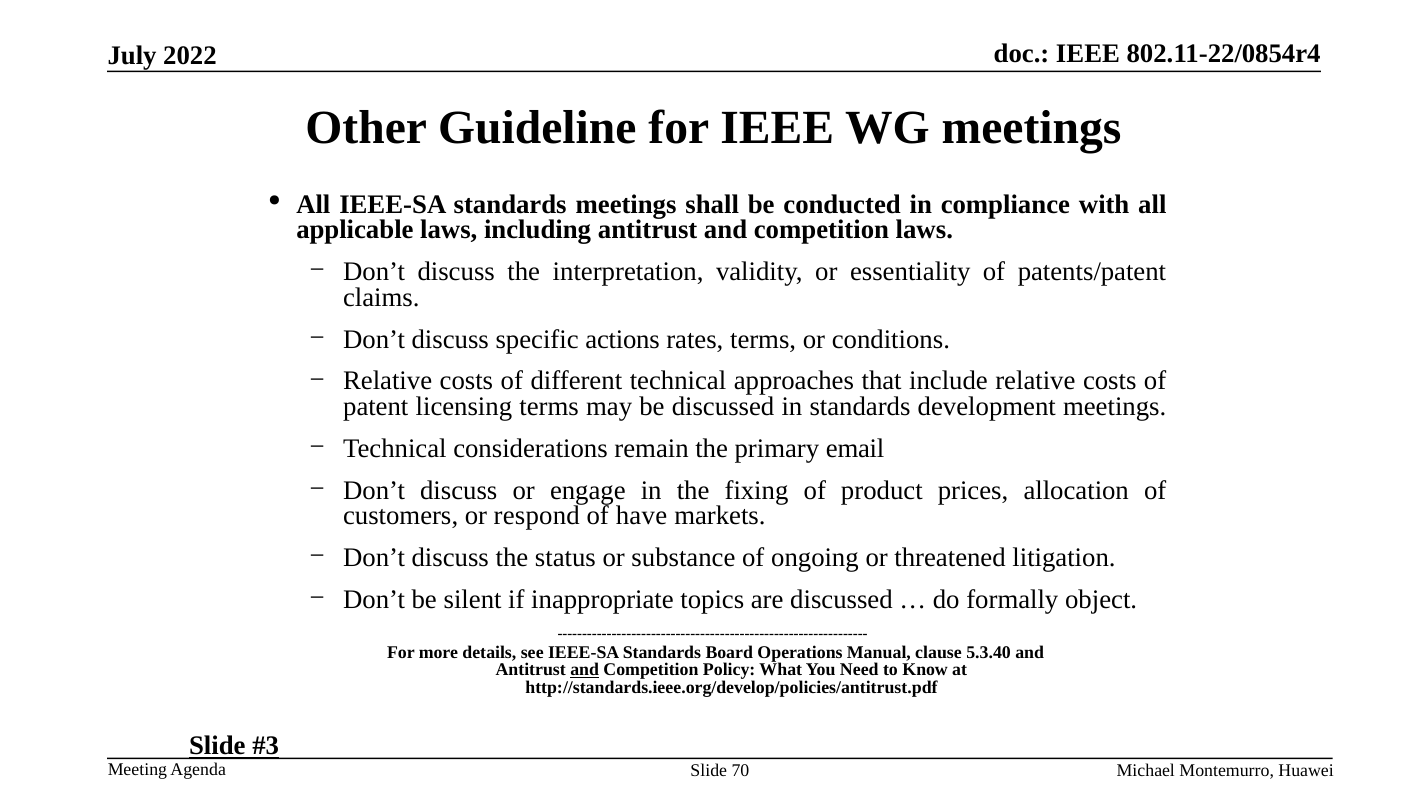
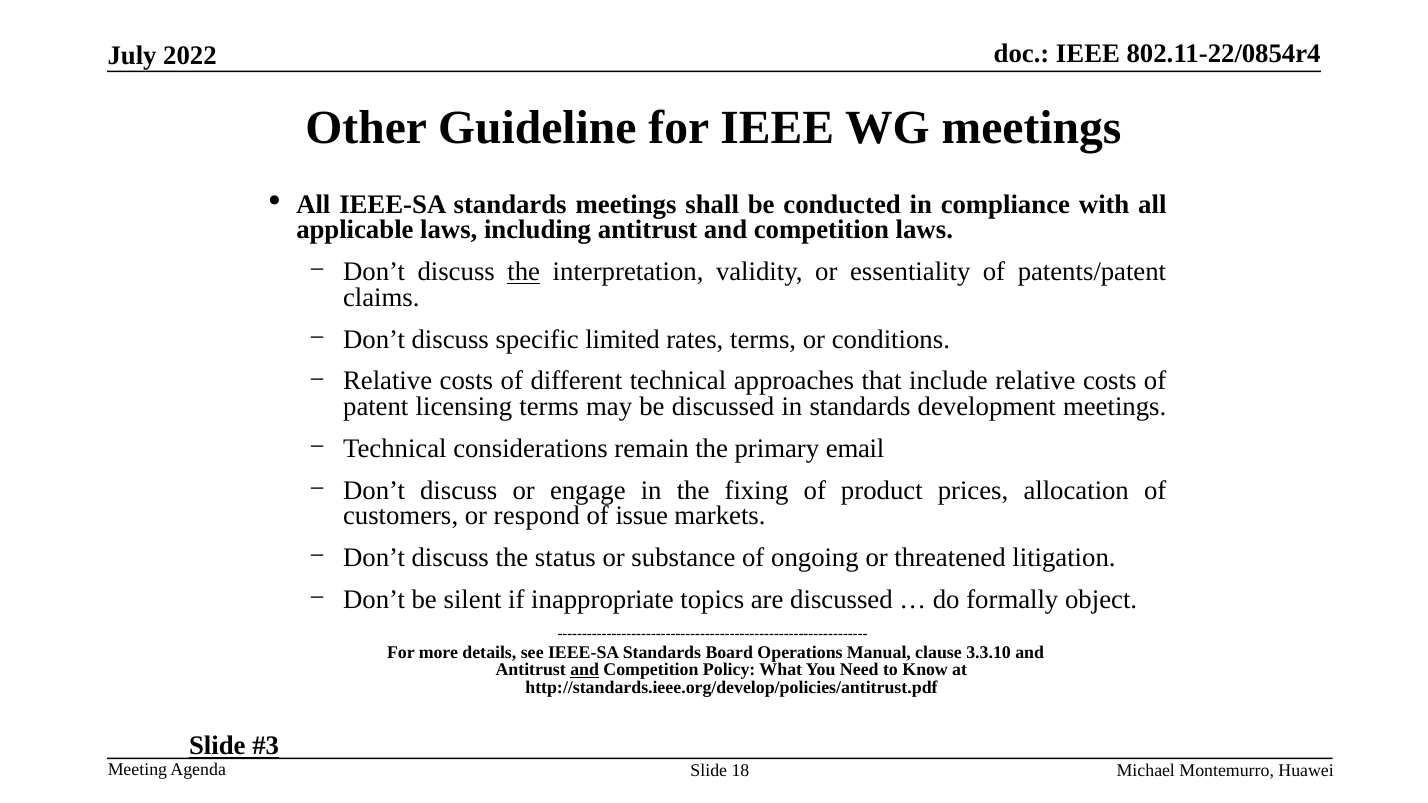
the underline: none -> present (524, 272)
actions: actions -> limited (623, 339)
have: have -> issue (642, 516)
5.3.40: 5.3.40 -> 3.3.10 (989, 653)
70: 70 -> 18 (740, 770)
